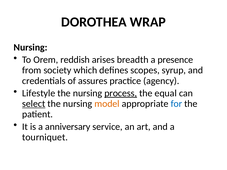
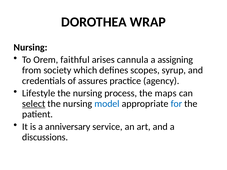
reddish: reddish -> faithful (75, 60)
breadth: breadth -> cannula (133, 60)
presence: presence -> assigning (175, 60)
process underline: present -> none (121, 93)
equal: equal -> maps (166, 93)
model colour: orange -> blue (107, 104)
tourniquet: tourniquet -> discussions (45, 137)
